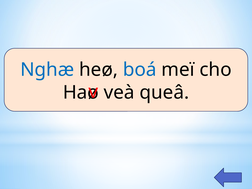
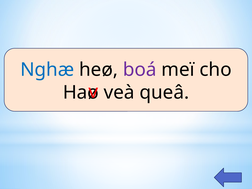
boá colour: blue -> purple (140, 70)
